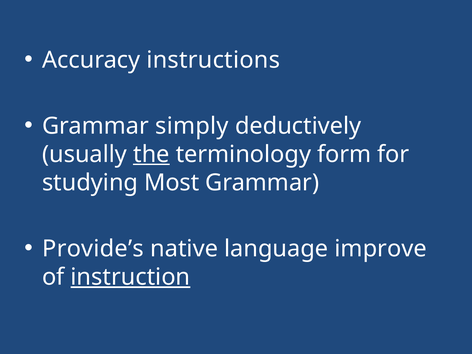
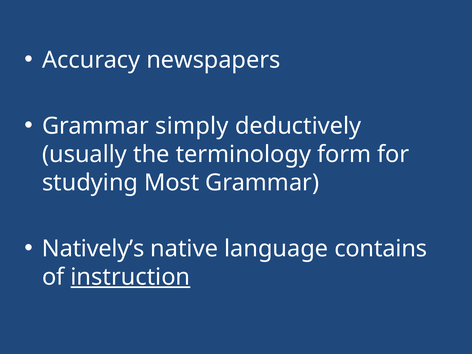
instructions: instructions -> newspapers (213, 60)
the underline: present -> none (151, 154)
Provide’s: Provide’s -> Natively’s (93, 249)
improve: improve -> contains (381, 249)
